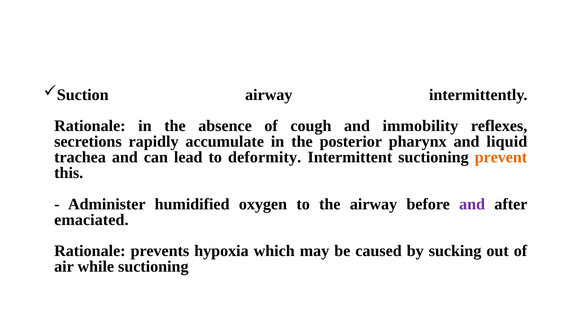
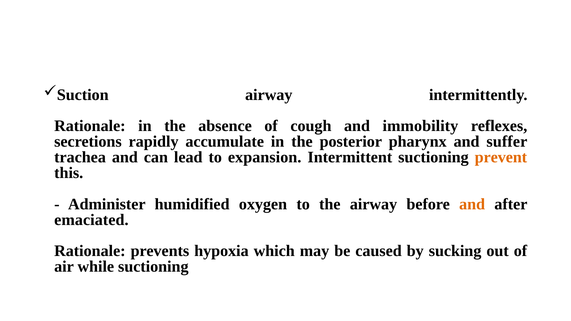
liquid: liquid -> suffer (507, 142)
deformity: deformity -> expansion (265, 157)
and colour: purple -> orange (472, 204)
